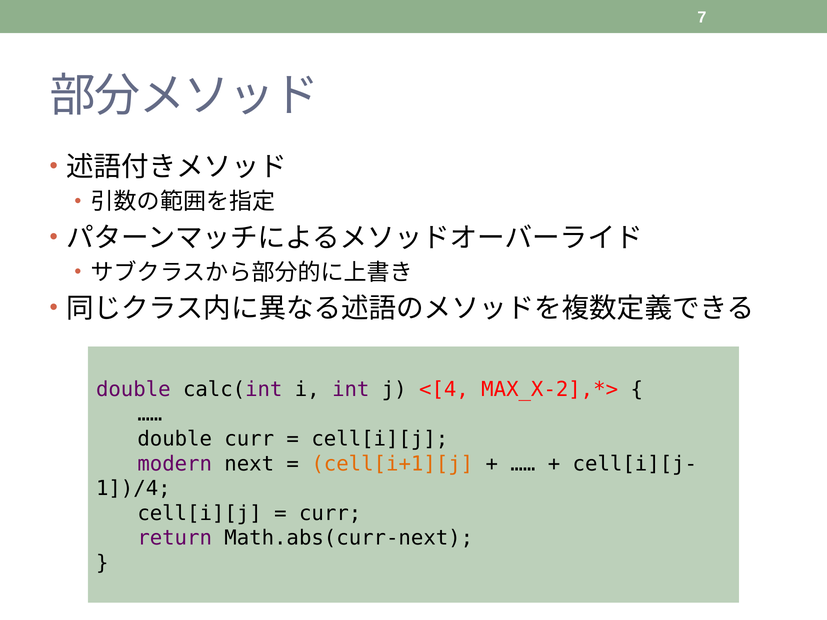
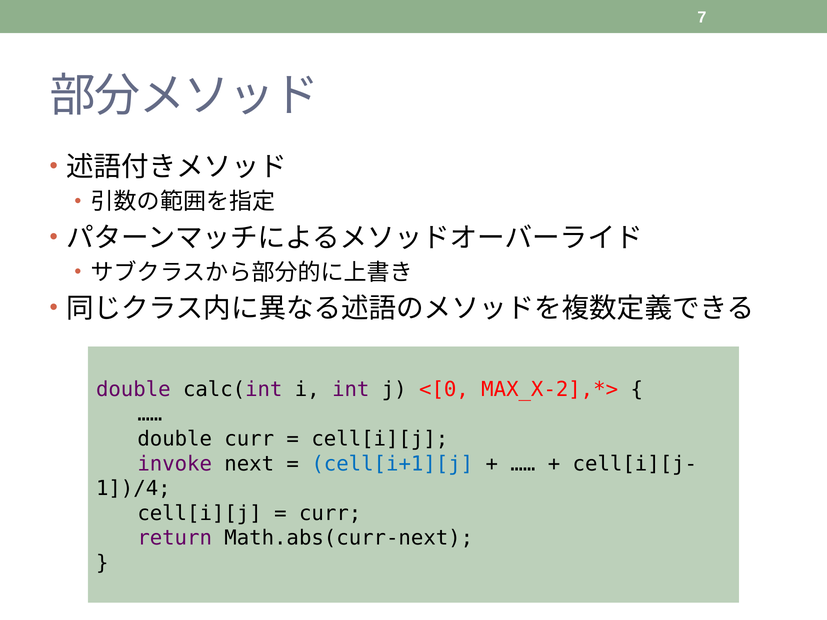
<[4: <[4 -> <[0 (444, 389)
modern: modern -> invoke (175, 464)
cell[i+1][j colour: orange -> blue (392, 464)
